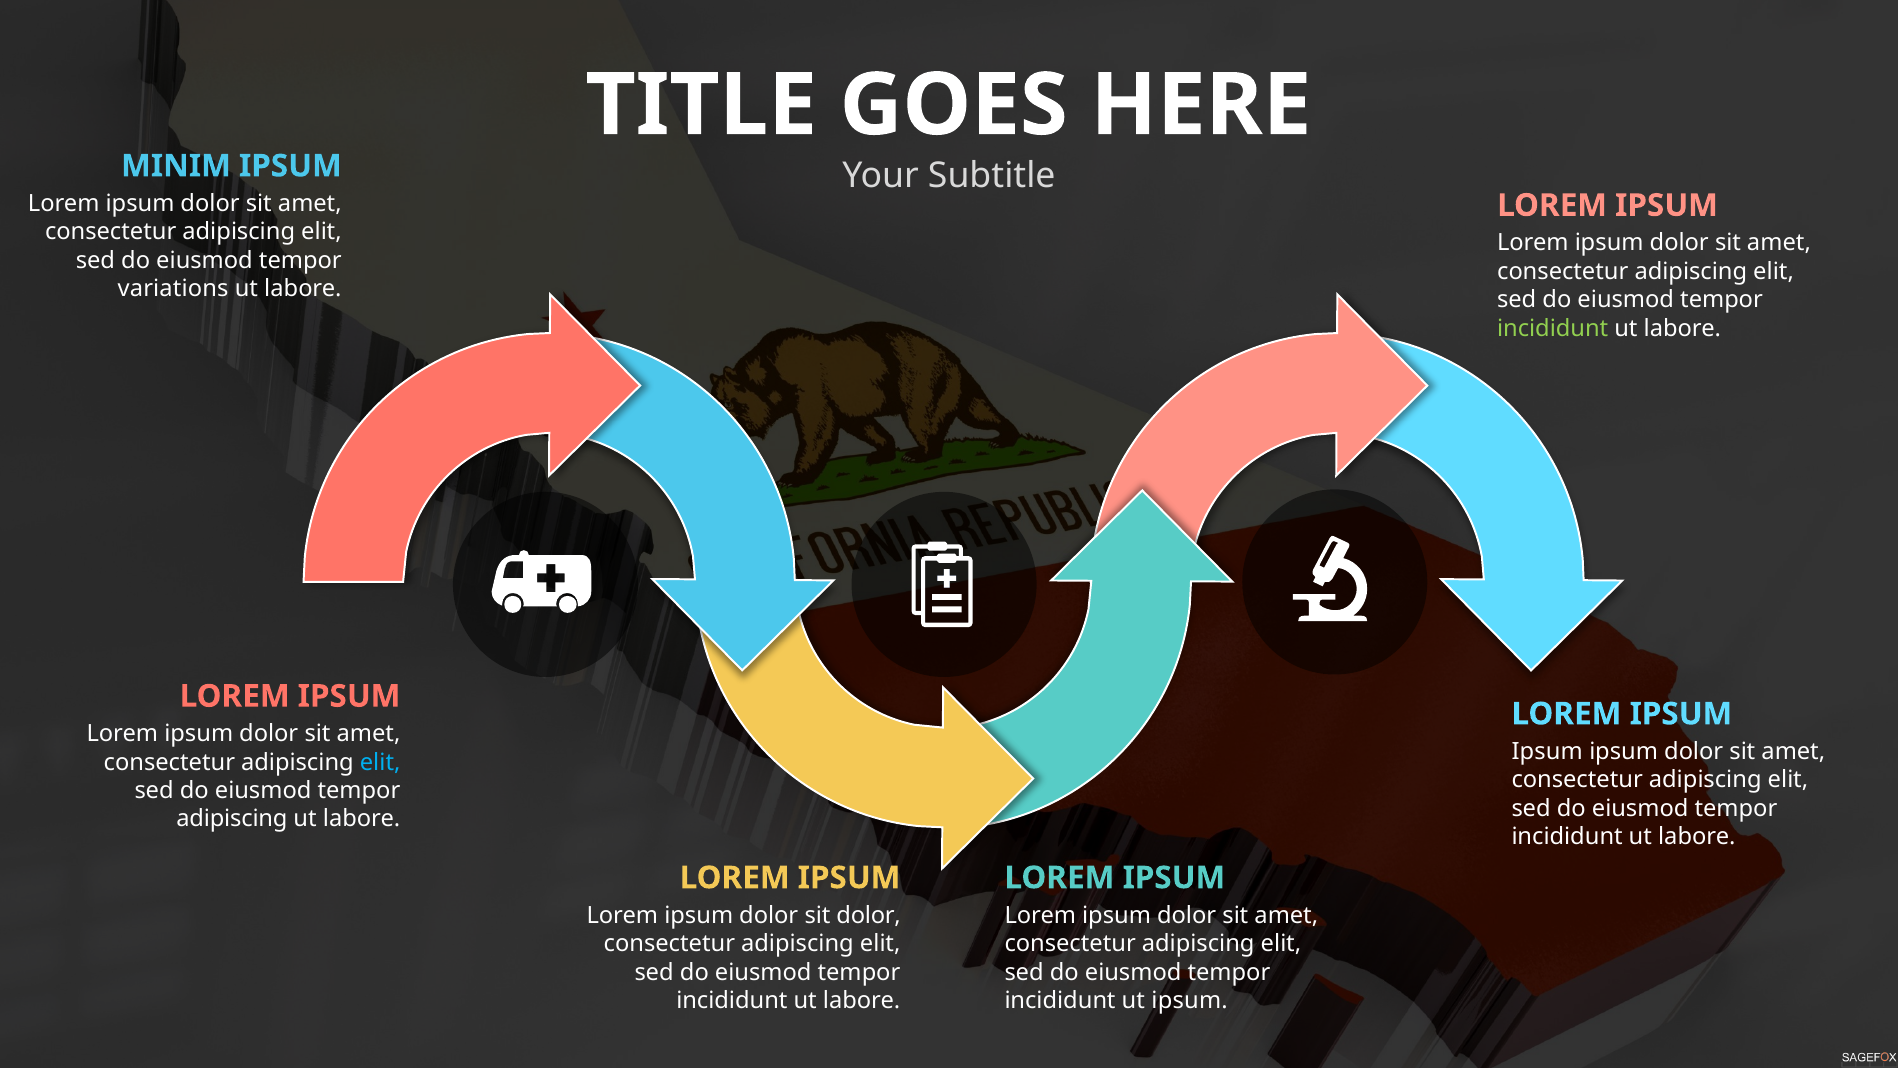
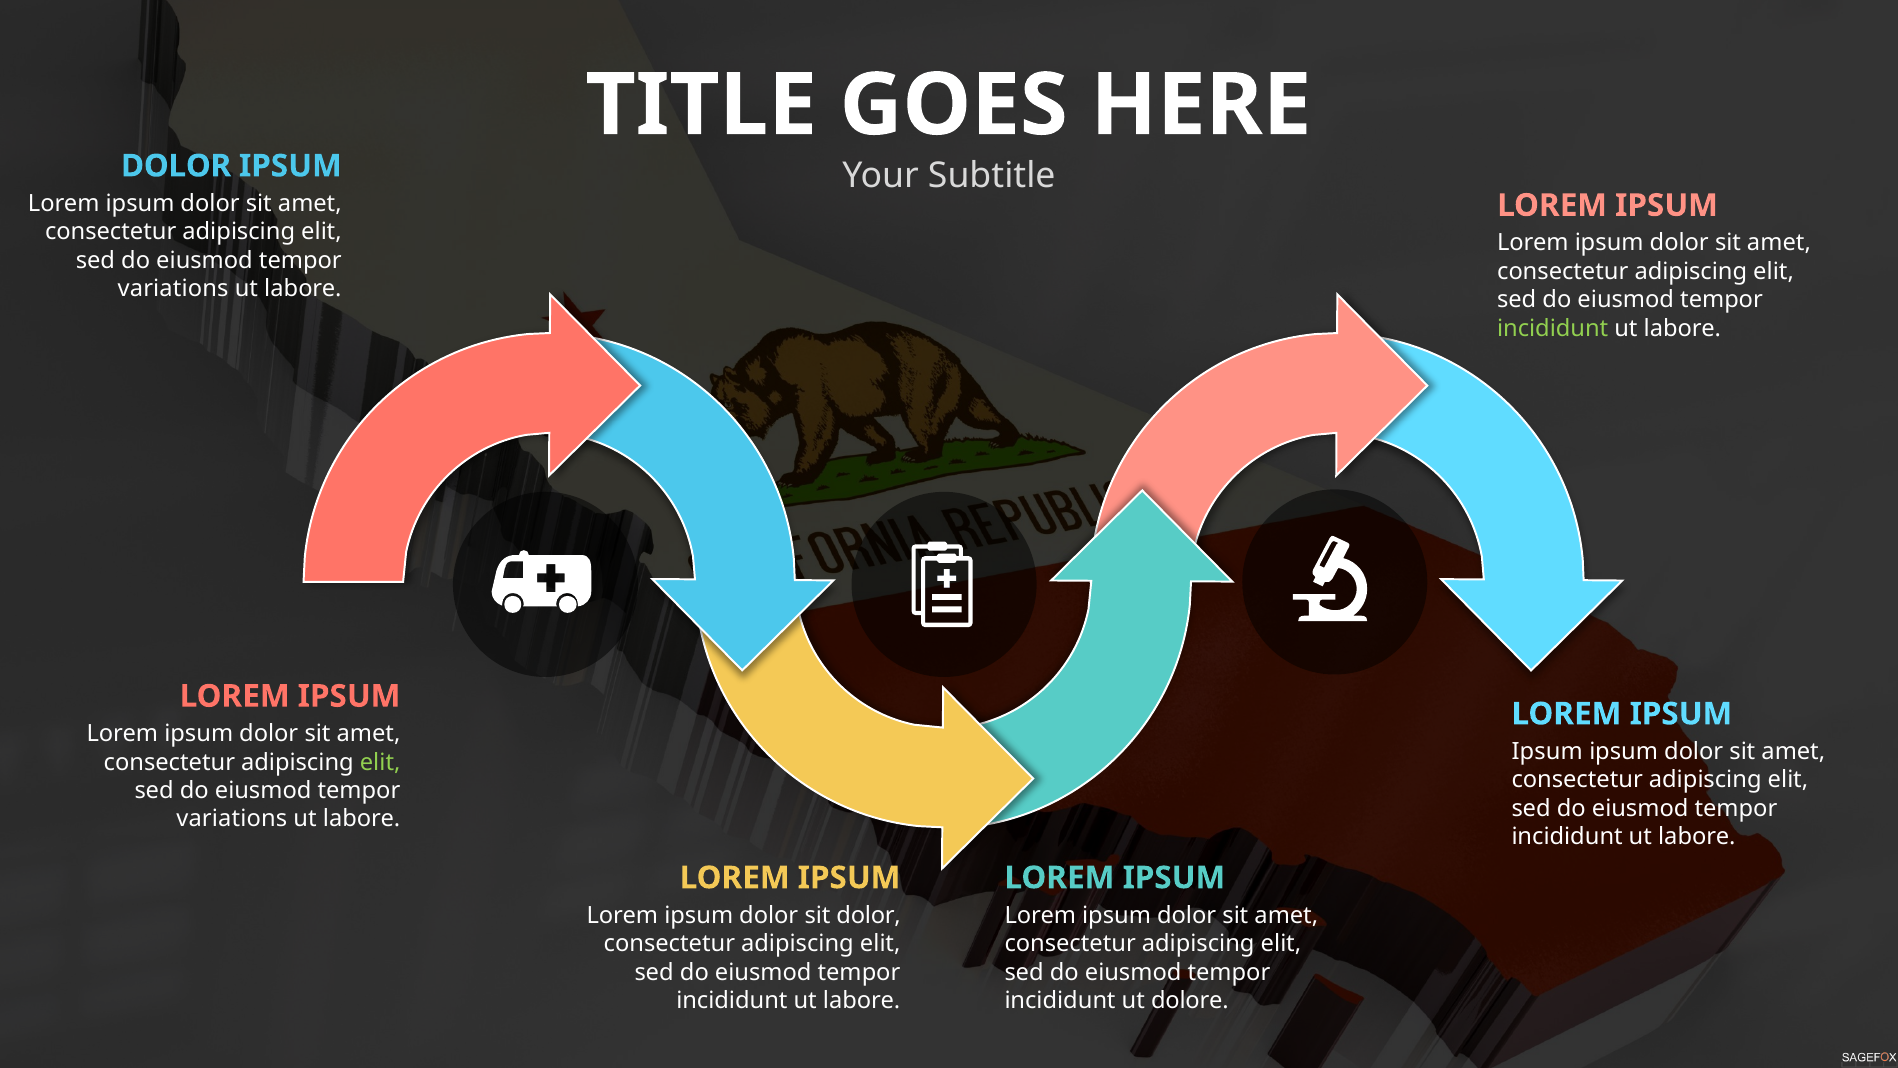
MINIM: MINIM -> DOLOR (176, 166)
elit colour: light blue -> light green (380, 762)
adipiscing: adipiscing -> variations (232, 819)
ut ipsum: ipsum -> dolore (1190, 1000)
